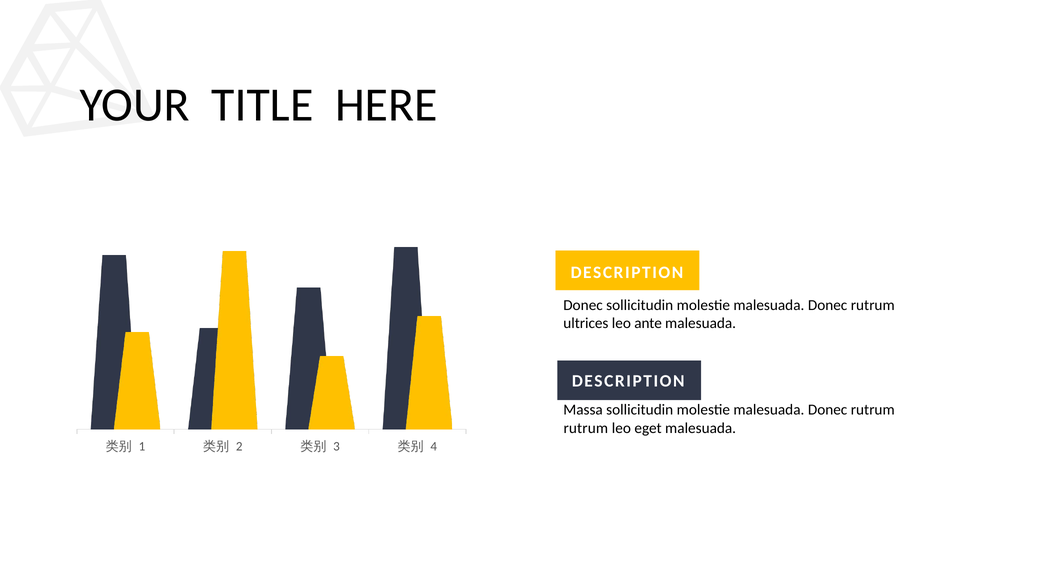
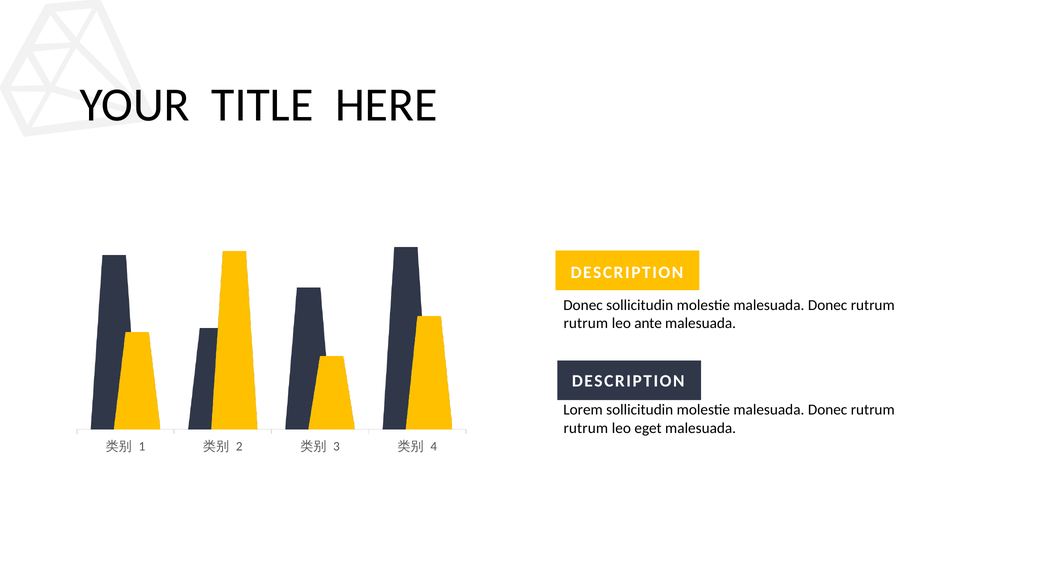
ultrices: ultrices -> rutrum (586, 323)
Massa: Massa -> Lorem (583, 410)
